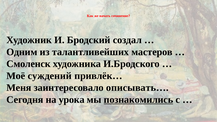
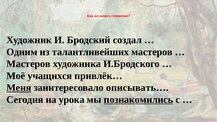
Смоленск: Смоленск -> Мастеров (28, 64)
суждений: суждений -> учащихся (50, 76)
Меня underline: none -> present (19, 88)
